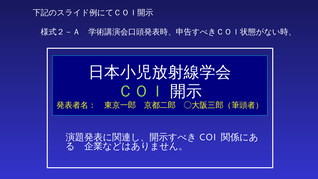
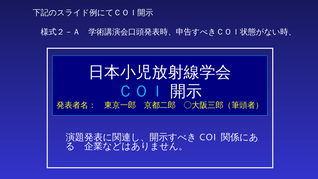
ＣＯＩ colour: light green -> light blue (142, 91)
